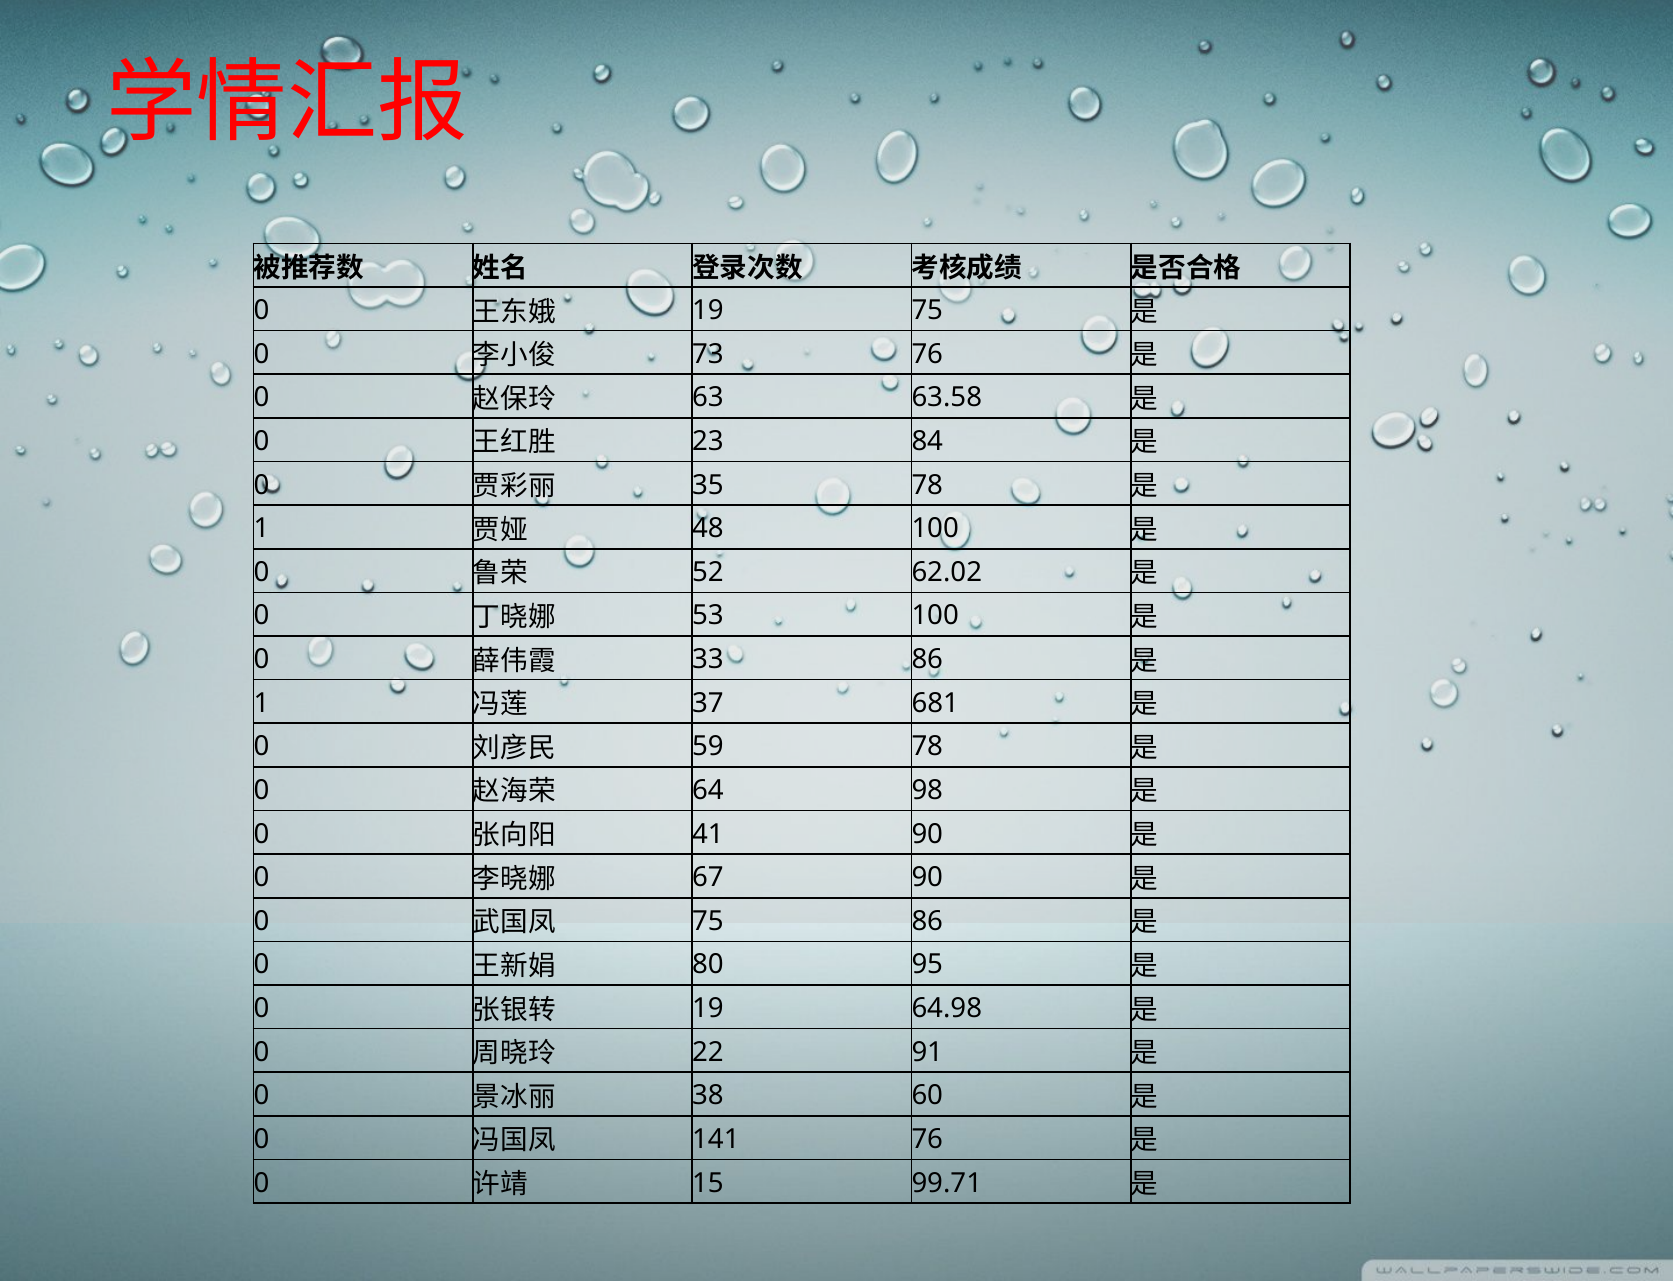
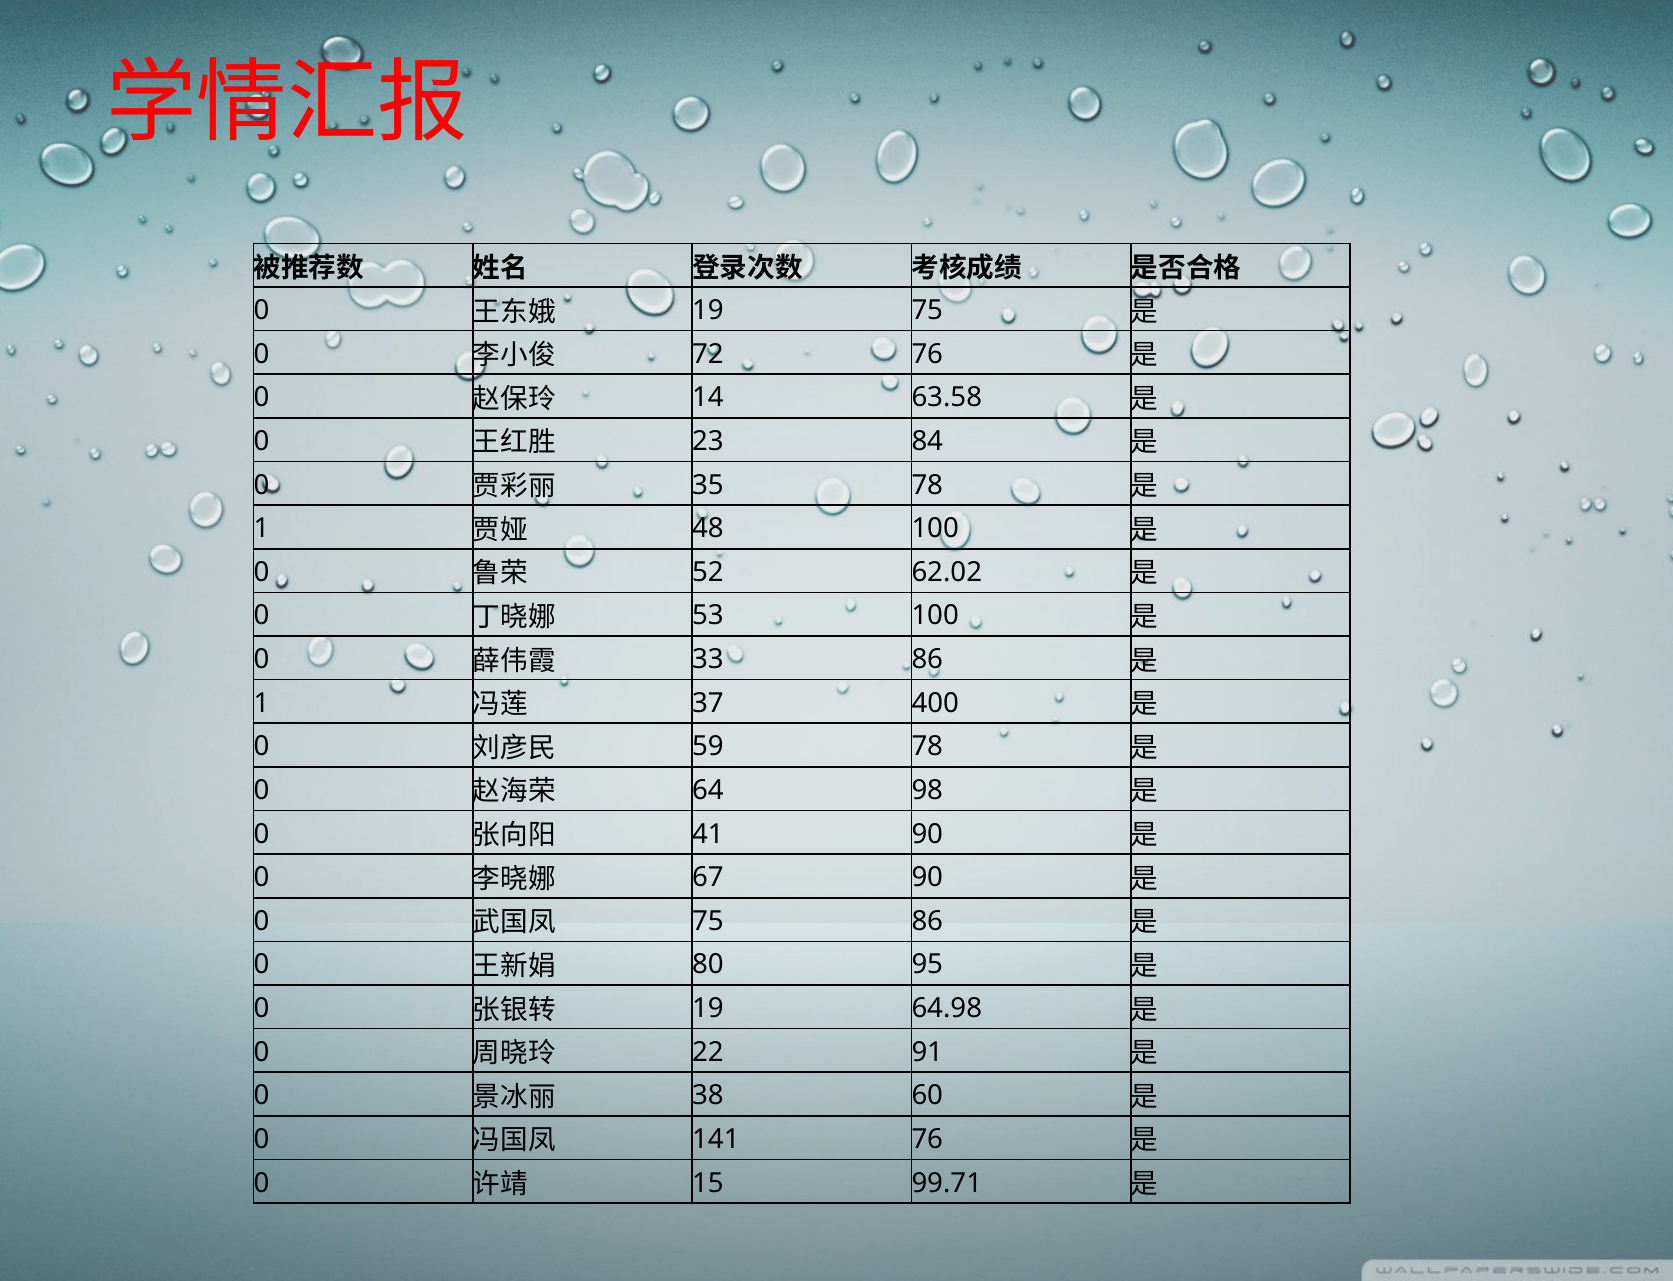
73: 73 -> 72 (708, 354)
63: 63 -> 14 (708, 398)
681: 681 -> 400 (935, 703)
